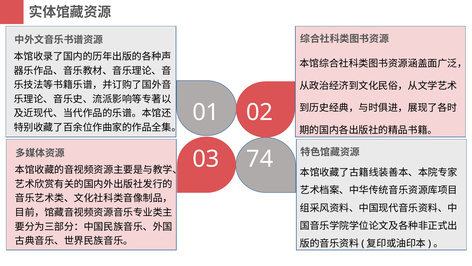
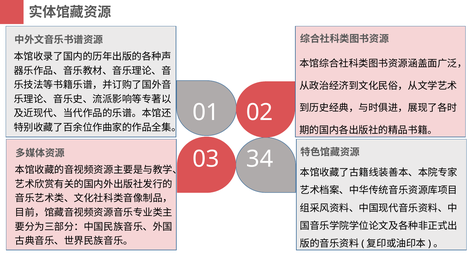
74: 74 -> 34 (260, 159)
